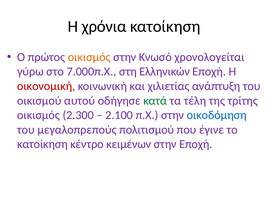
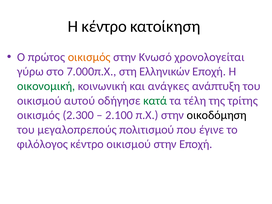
Η χρόνια: χρόνια -> κέντρο (104, 26)
οικονομική colour: red -> green (46, 86)
χιλιετίας: χιλιετίας -> ανάγκες (168, 86)
οικοδόμηση colour: blue -> black (217, 115)
κατοίκηση: κατοίκηση -> φιλόλογος (42, 144)
κέντρο κειμένων: κειμένων -> οικισμού (129, 144)
